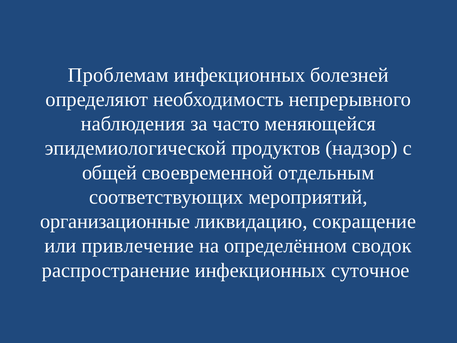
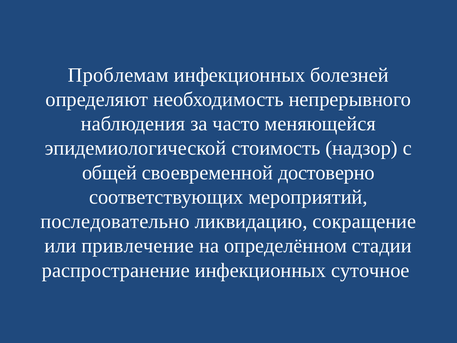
продуктов: продуктов -> стоимость (276, 148)
отдельным: отдельным -> достоверно (326, 173)
организационные: организационные -> последовательно (115, 221)
сводок: сводок -> стадии (382, 246)
